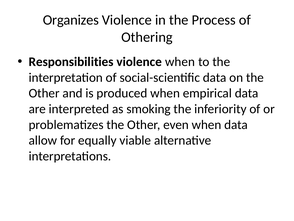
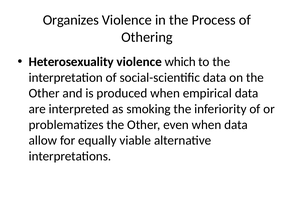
Responsibilities: Responsibilities -> Heterosexuality (71, 62)
violence when: when -> which (180, 62)
